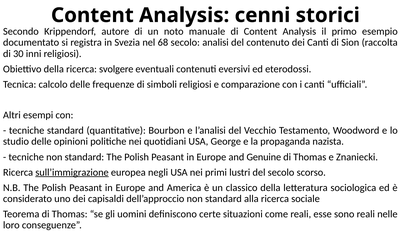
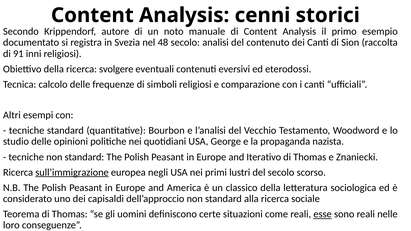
68: 68 -> 48 (163, 43)
30: 30 -> 91 (18, 54)
Genuine: Genuine -> Iterativo (264, 157)
esse underline: none -> present (323, 214)
